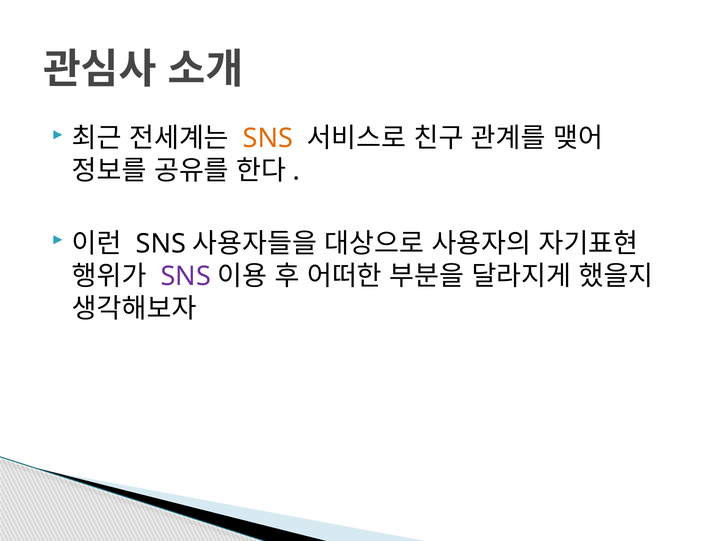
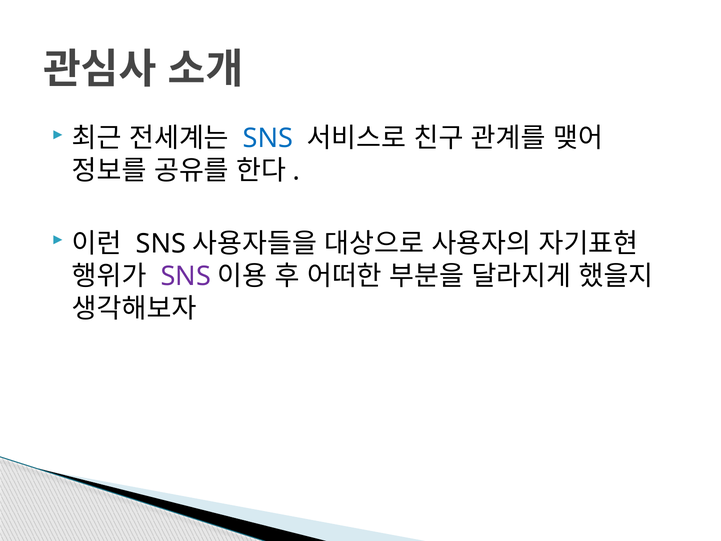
SNS colour: orange -> blue (268, 138)
